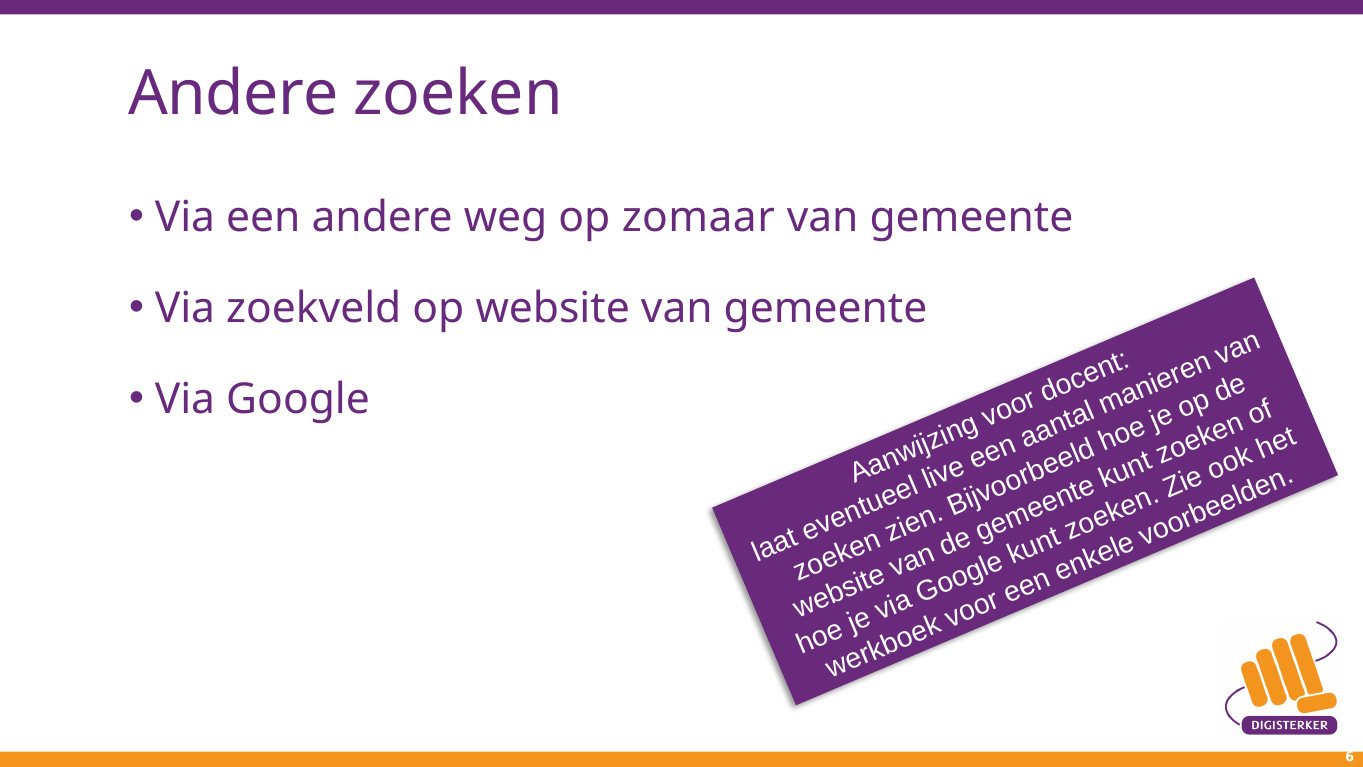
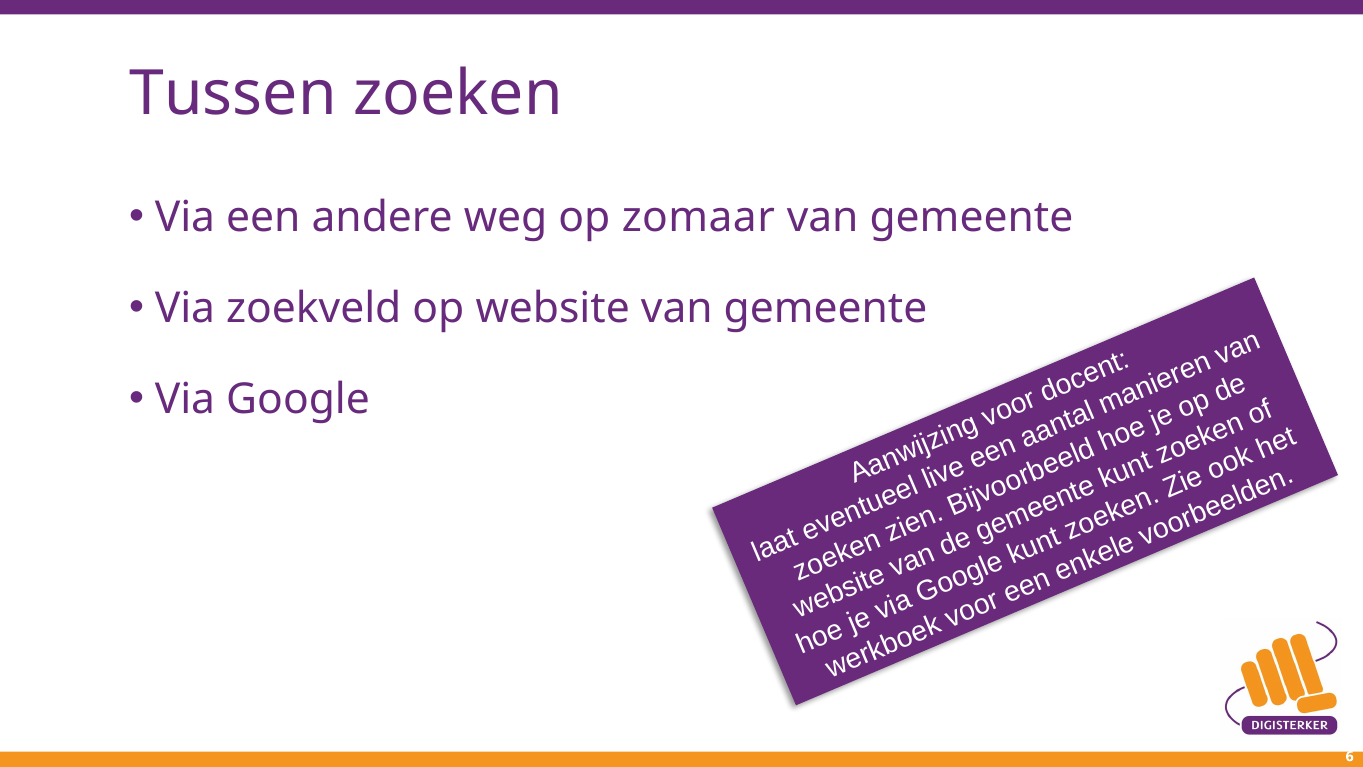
Andere: Andere -> Tussen (233, 94)
